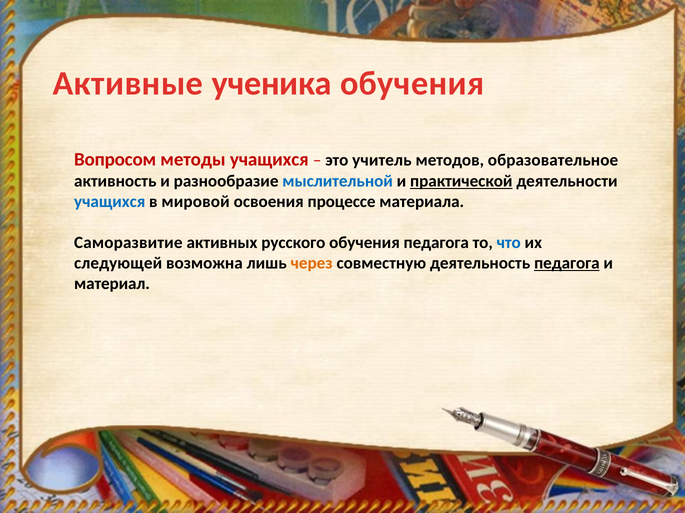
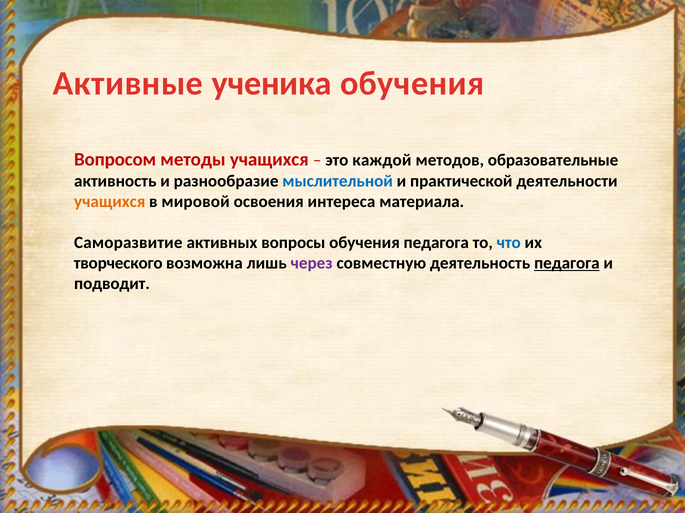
учитель: учитель -> каждой (382, 160)
образовательное: образовательное -> образовательные (553, 160)
практической underline: present -> none (461, 181)
учащихся colour: blue -> orange (110, 202)
процессе: процессе -> интереса (341, 202)
русского: русского -> вопросы (293, 243)
следующей: следующей -> творческого (118, 263)
через colour: orange -> purple (312, 263)
материал: материал -> подводит (112, 284)
